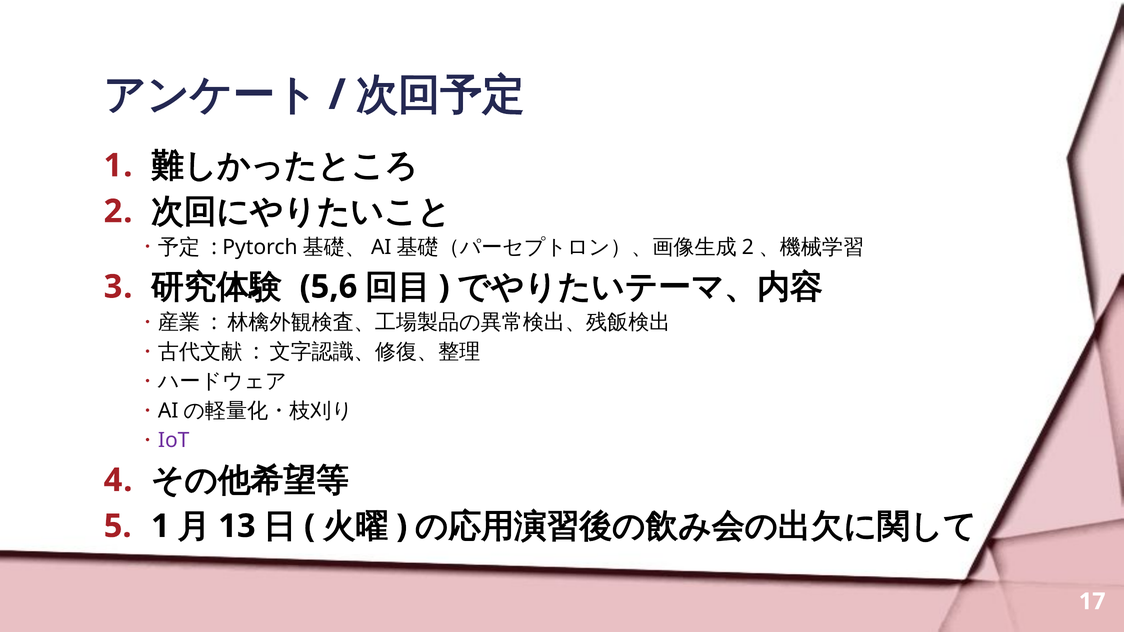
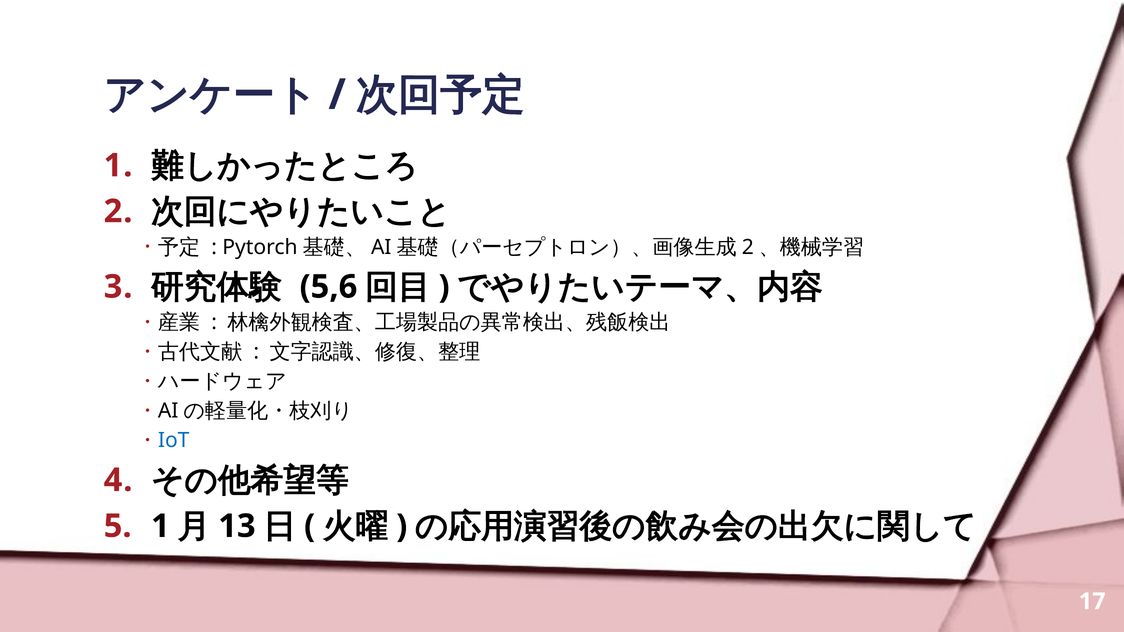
IoT colour: purple -> blue (174, 441)
